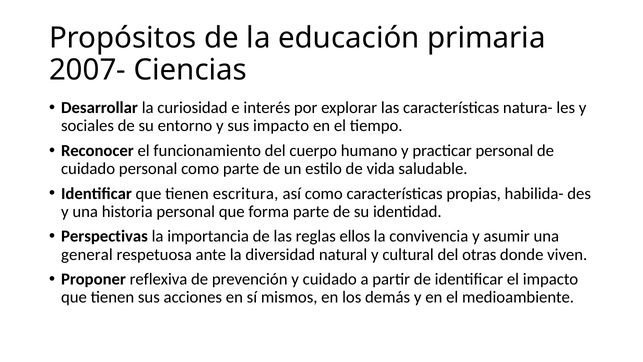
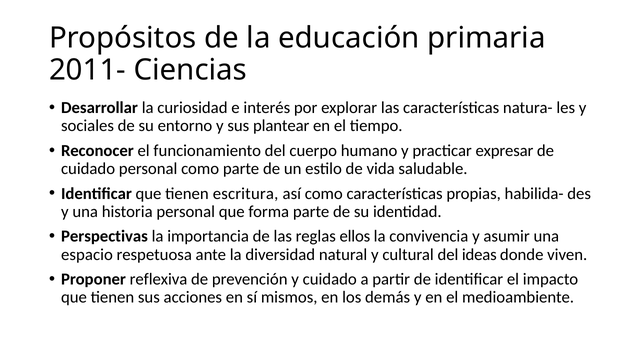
2007-: 2007- -> 2011- (87, 70)
sus impacto: impacto -> plantear (281, 126)
practicar personal: personal -> expresar (504, 150)
general: general -> espacio (87, 254)
otras: otras -> ideas (479, 254)
